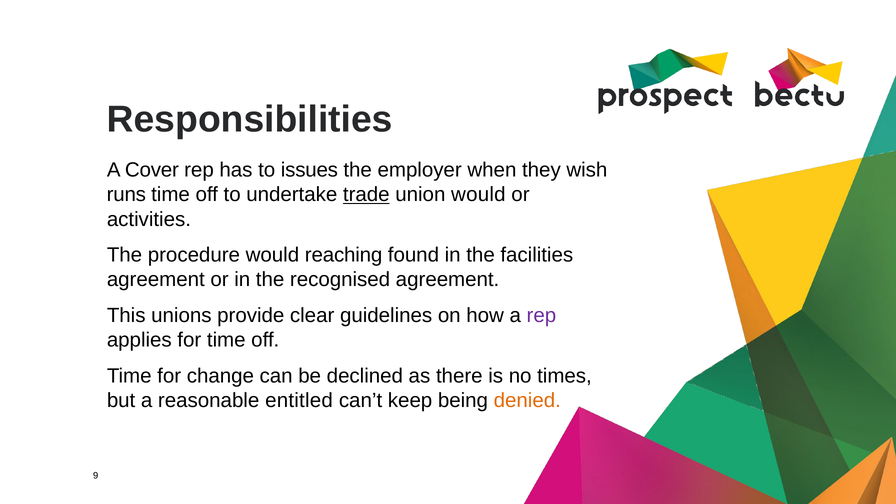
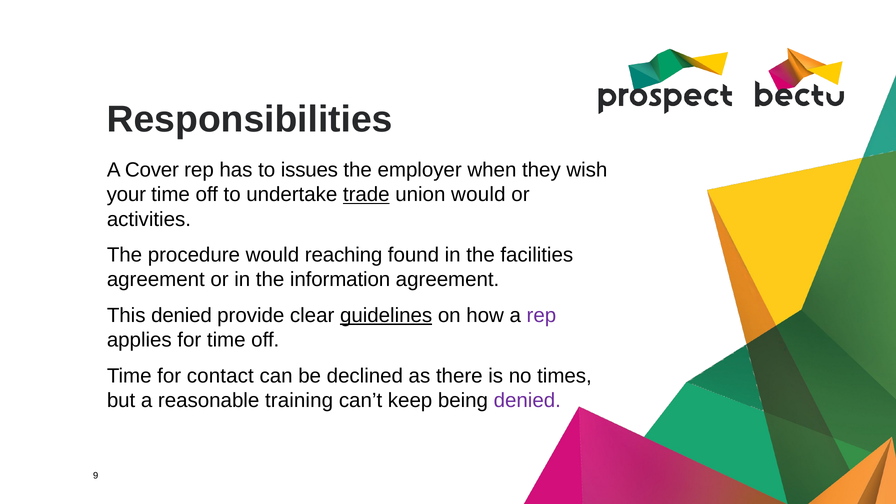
runs: runs -> your (126, 195)
recognised: recognised -> information (340, 280)
This unions: unions -> denied (182, 316)
guidelines underline: none -> present (386, 316)
change: change -> contact (220, 376)
entitled: entitled -> training (299, 401)
denied colour: orange -> purple (527, 401)
